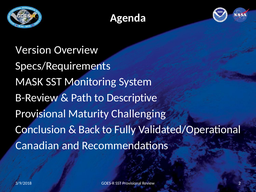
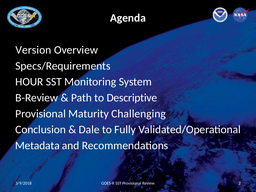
MASK: MASK -> HOUR (29, 82)
Back: Back -> Dale (89, 130)
Canadian: Canadian -> Metadata (37, 146)
